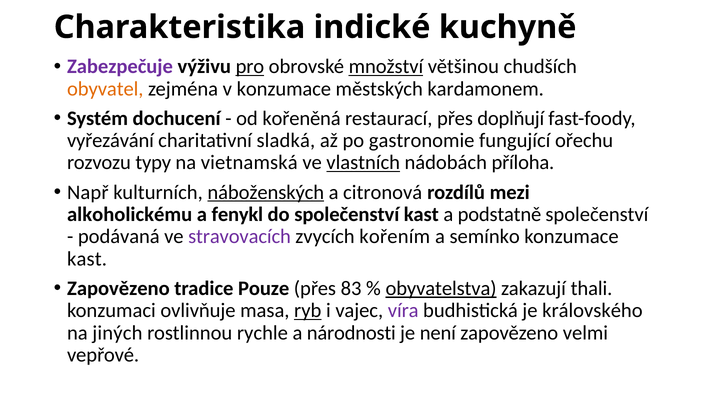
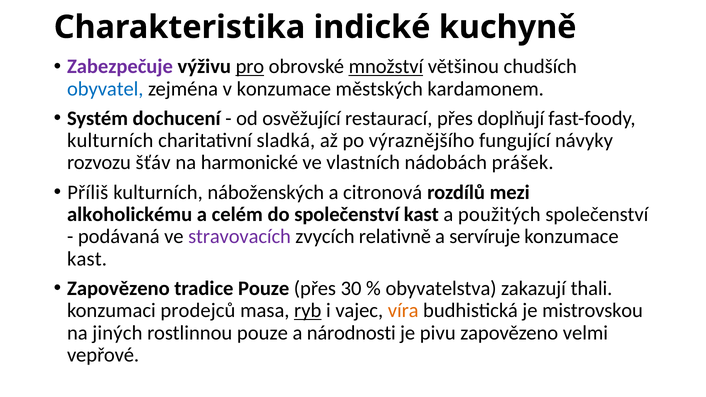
obyvatel colour: orange -> blue (105, 89)
kořeněná: kořeněná -> osvěžující (302, 118)
vyřezávání: vyřezávání -> kulturních (110, 141)
gastronomie: gastronomie -> výraznějšího (422, 141)
ořechu: ořechu -> návyky (584, 141)
typy: typy -> šťáv (153, 163)
vietnamská: vietnamská -> harmonické (249, 163)
vlastních underline: present -> none (363, 163)
příloha: příloha -> prášek (523, 163)
Např: Např -> Příliš (88, 192)
náboženských underline: present -> none (266, 192)
fenykl: fenykl -> celém (237, 214)
podstatně: podstatně -> použitých (499, 214)
kořením: kořením -> relativně (395, 237)
semínko: semínko -> servíruje (485, 237)
83: 83 -> 30 (351, 288)
obyvatelstva underline: present -> none (441, 288)
ovlivňuje: ovlivňuje -> prodejců (198, 311)
víra colour: purple -> orange (403, 311)
královského: královského -> mistrovskou (592, 311)
rostlinnou rychle: rychle -> pouze (262, 333)
není: není -> pivu (438, 333)
